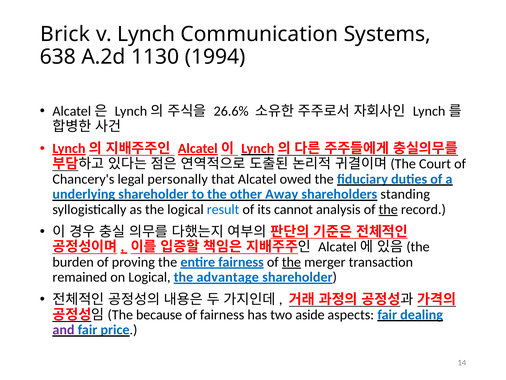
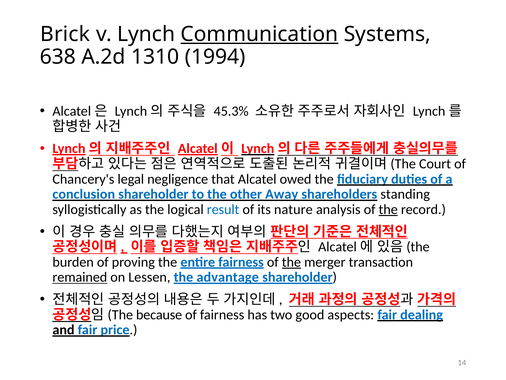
Communication underline: none -> present (259, 34)
1130: 1130 -> 1310 (155, 57)
26.6%: 26.6% -> 45.3% (231, 111)
personally: personally -> negligence (178, 179)
underlying: underlying -> conclusion (84, 194)
cannot: cannot -> nature (293, 209)
remained underline: none -> present (80, 277)
on Logical: Logical -> Lessen (149, 277)
aside: aside -> good (310, 314)
and colour: purple -> black (64, 329)
